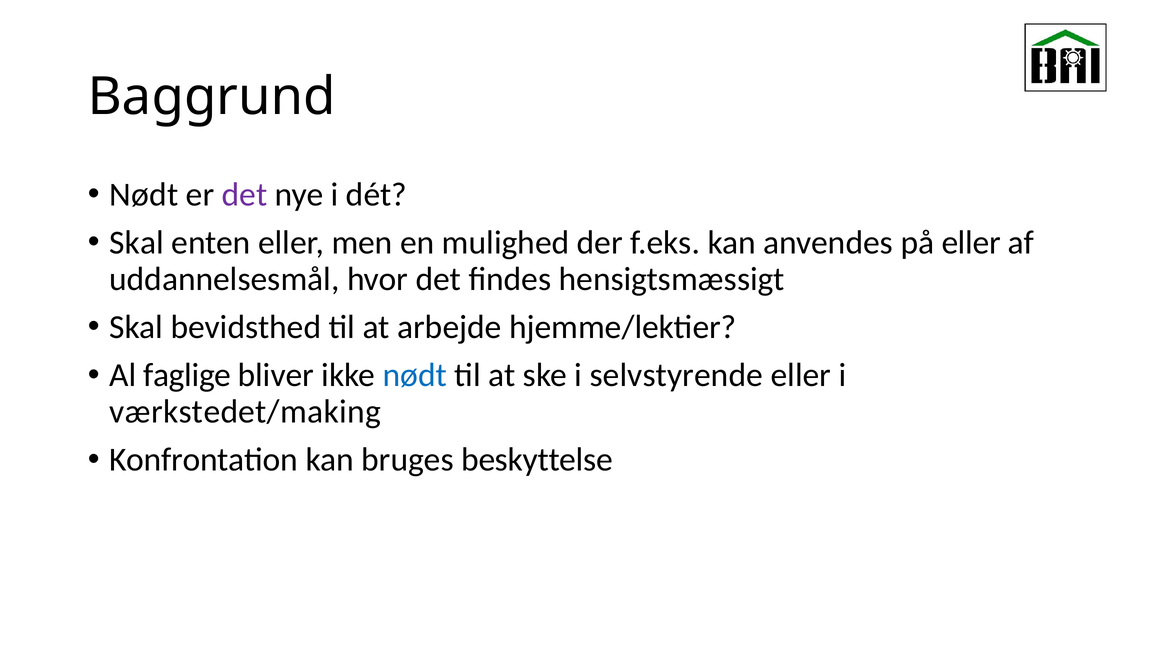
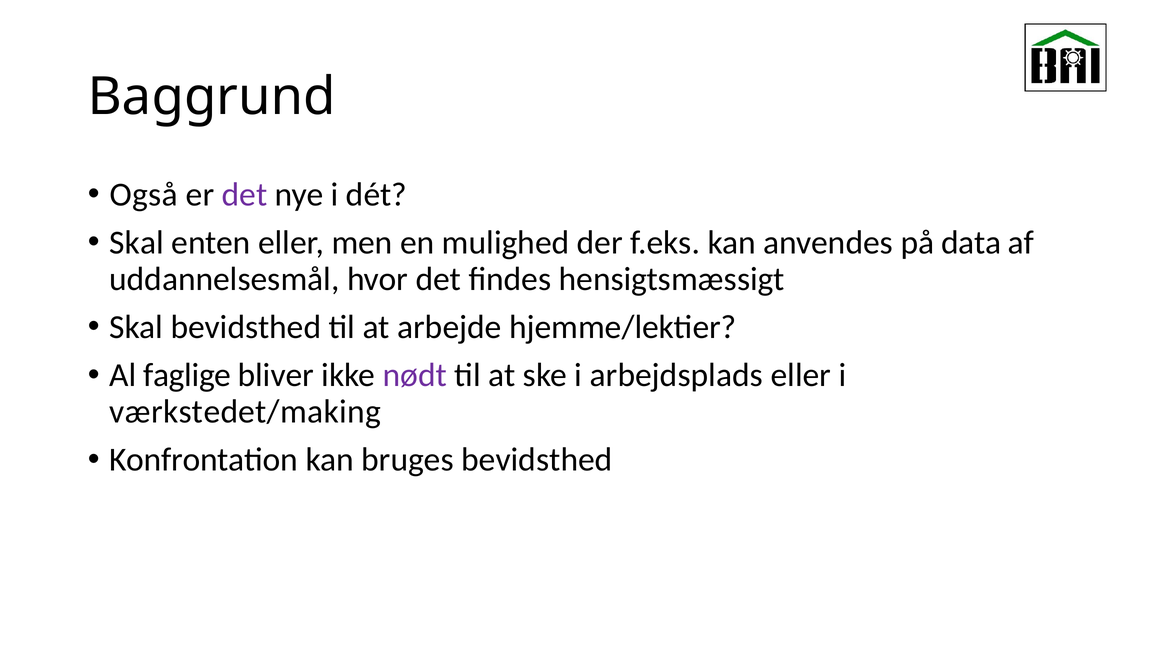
Nødt: Nødt -> Også (144, 195)
på eller: eller -> data (971, 243)
nødt colour: blue -> purple (415, 376)
selvstyrende: selvstyrende -> arbejdsplads (676, 376)
bruges beskyttelse: beskyttelse -> bevidsthed (537, 460)
